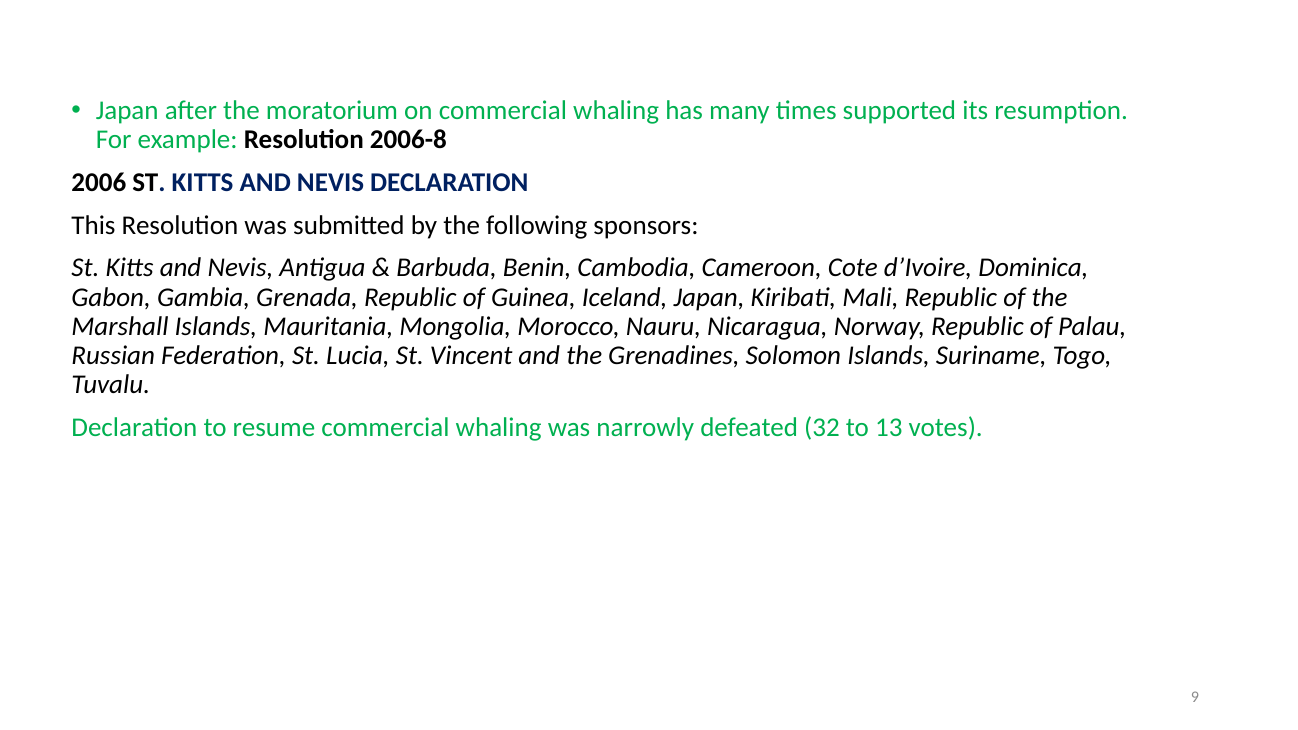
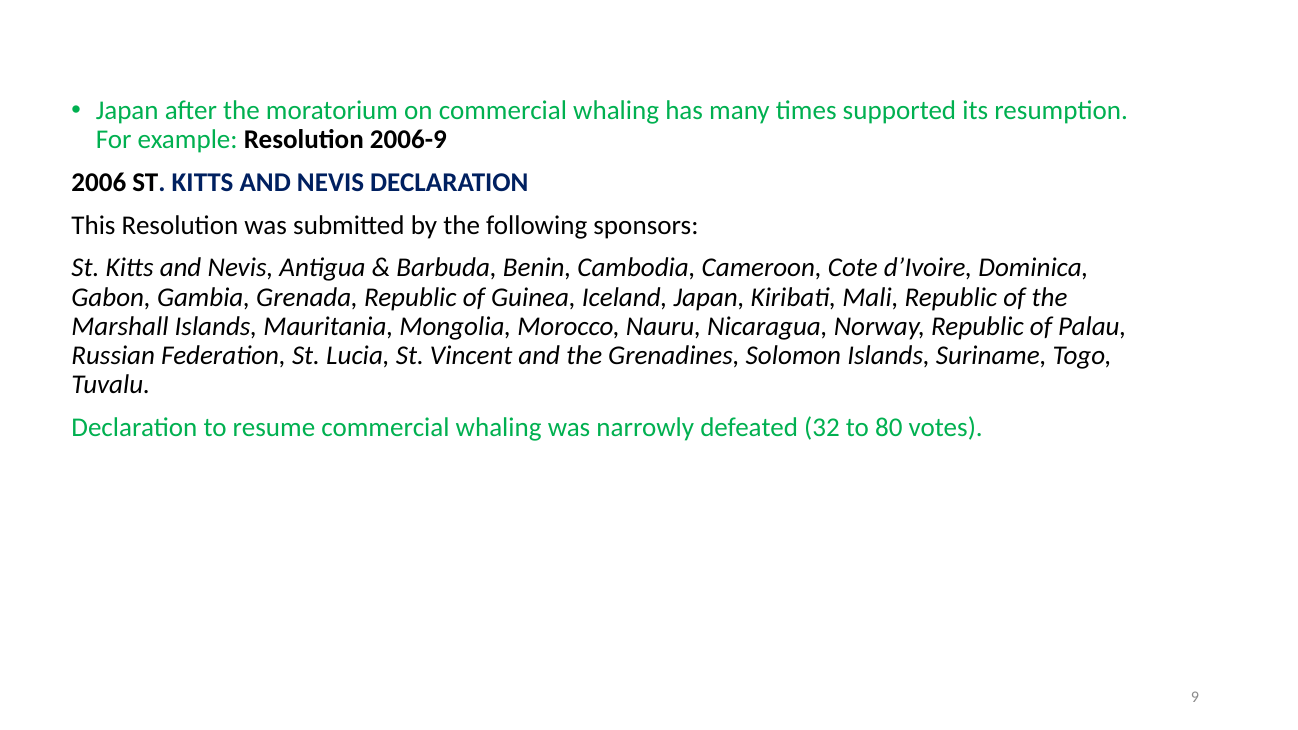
2006-8: 2006-8 -> 2006-9 (408, 140)
13: 13 -> 80 (889, 428)
